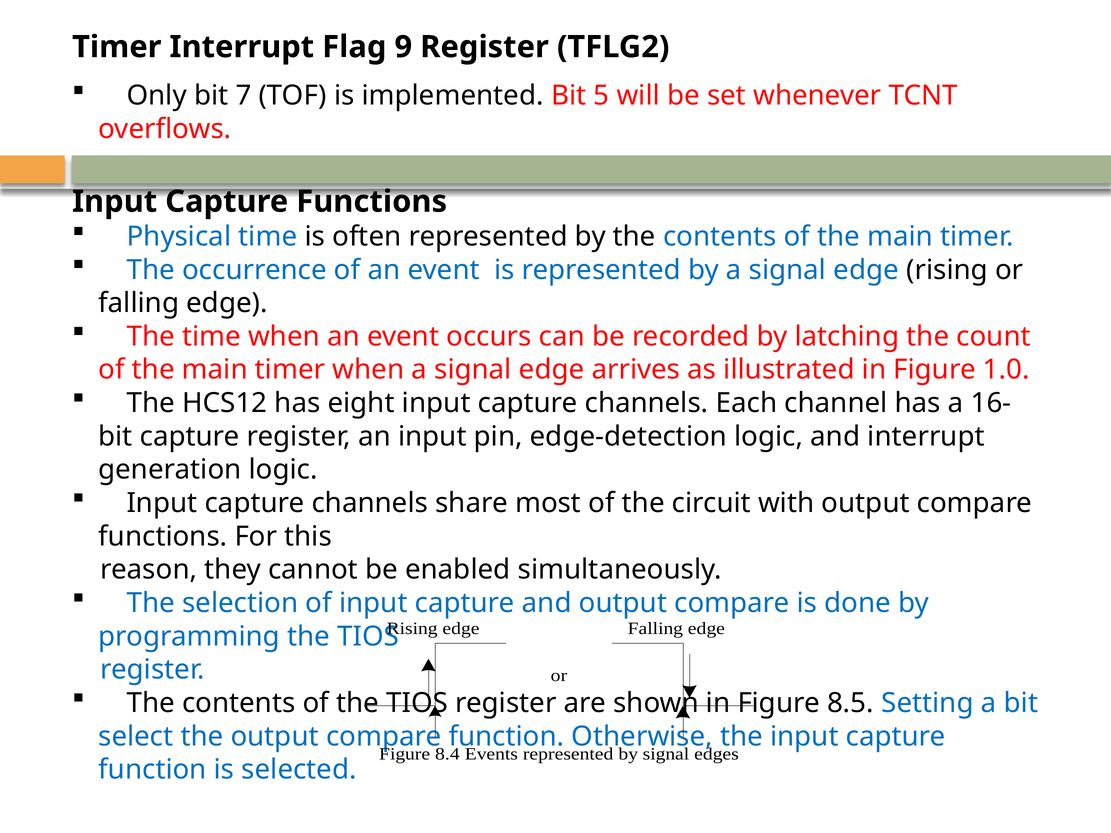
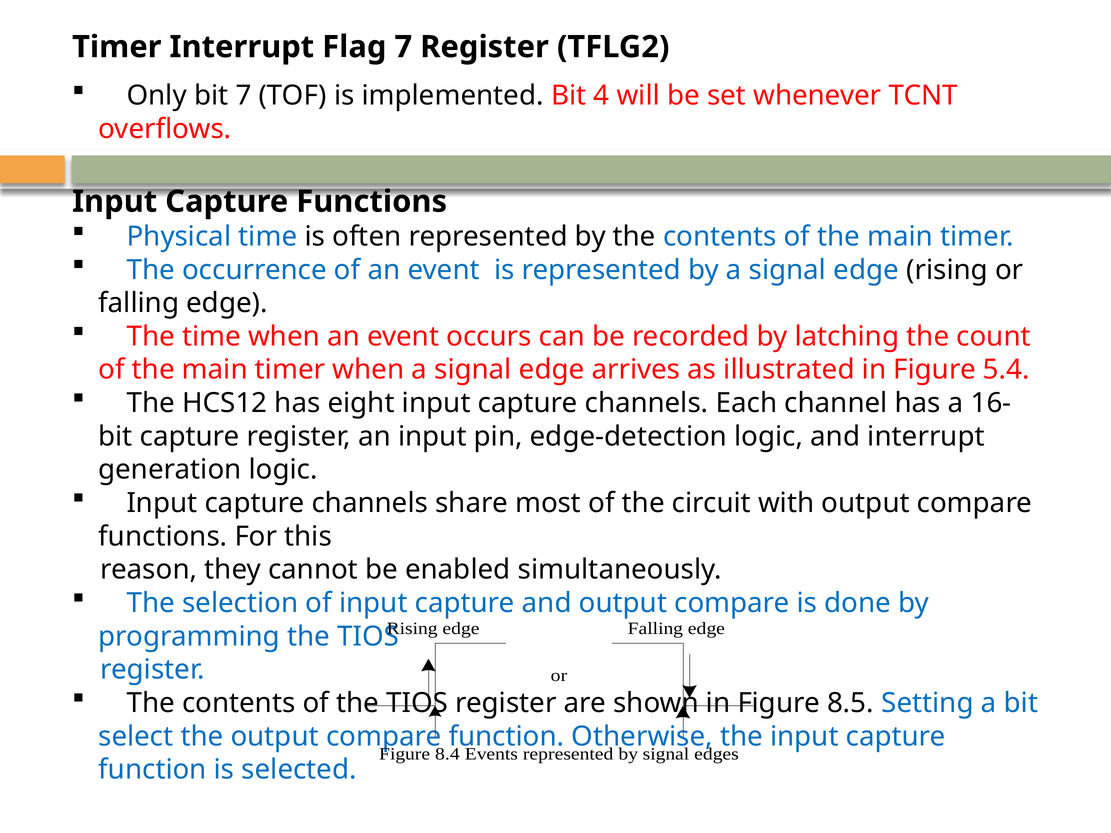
Flag 9: 9 -> 7 (403, 47)
5: 5 -> 4 (601, 96)
1.0: 1.0 -> 5.4 (1006, 370)
